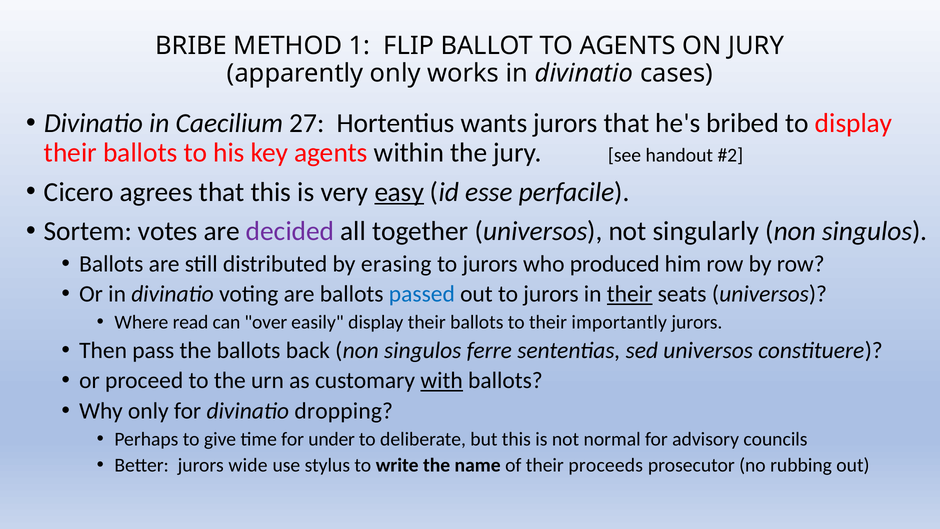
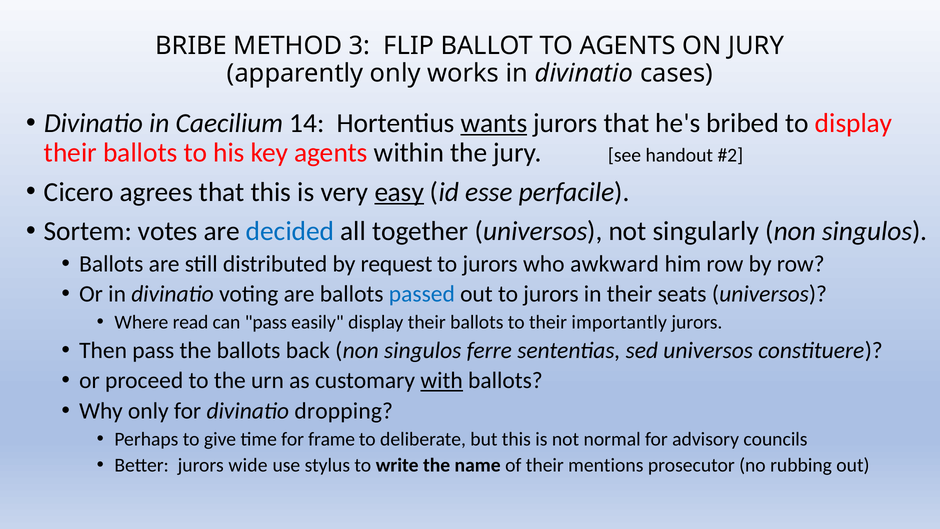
1: 1 -> 3 (359, 46)
27: 27 -> 14 (307, 123)
wants underline: none -> present (494, 123)
decided colour: purple -> blue (290, 231)
erasing: erasing -> request (396, 264)
produced: produced -> awkward (615, 264)
their underline: present -> none (630, 294)
can over: over -> pass (266, 322)
under: under -> frame (332, 439)
proceeds: proceeds -> mentions (606, 465)
